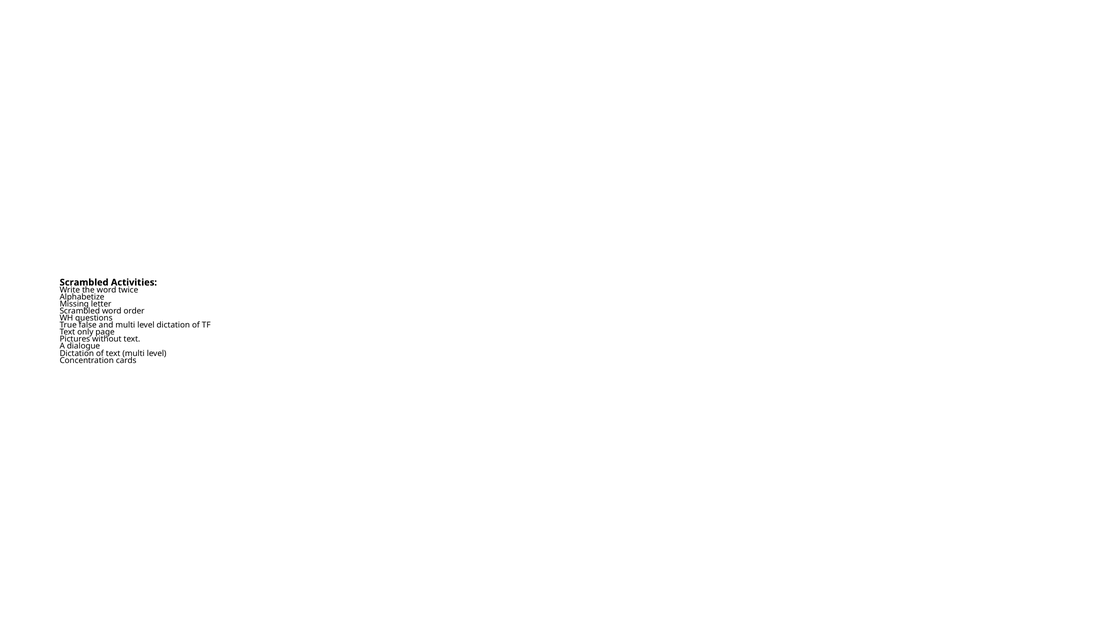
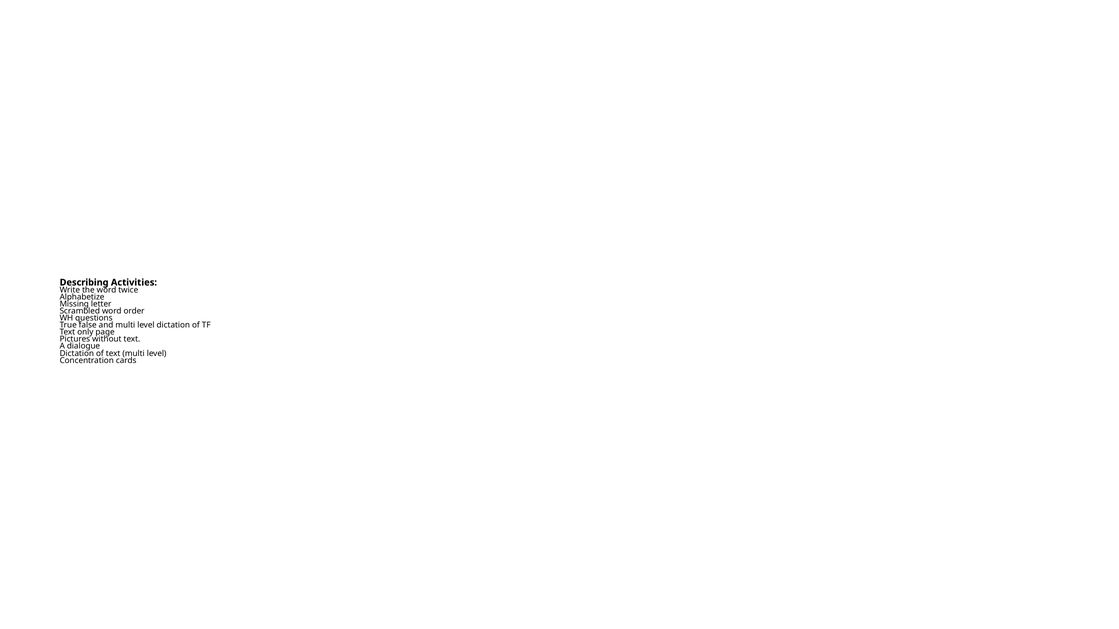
Scrambled: Scrambled -> Describing (84, 283)
